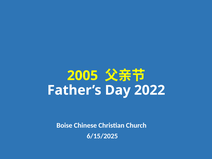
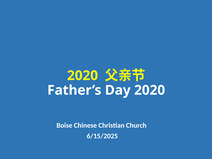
2005: 2005 -> 2020 (83, 76)
Day 2022: 2022 -> 2020 (150, 90)
